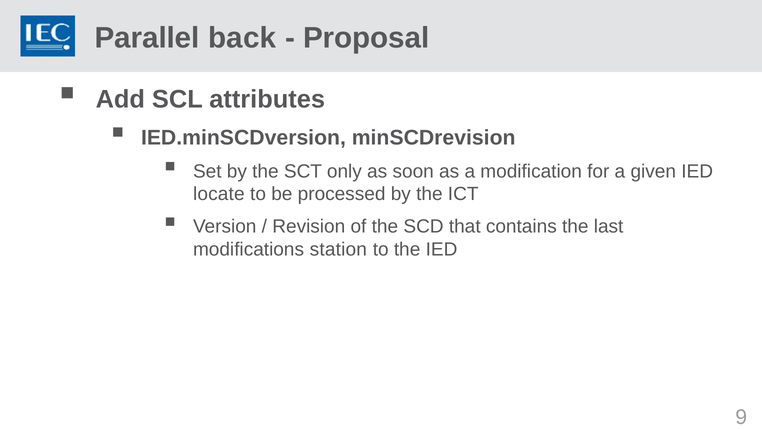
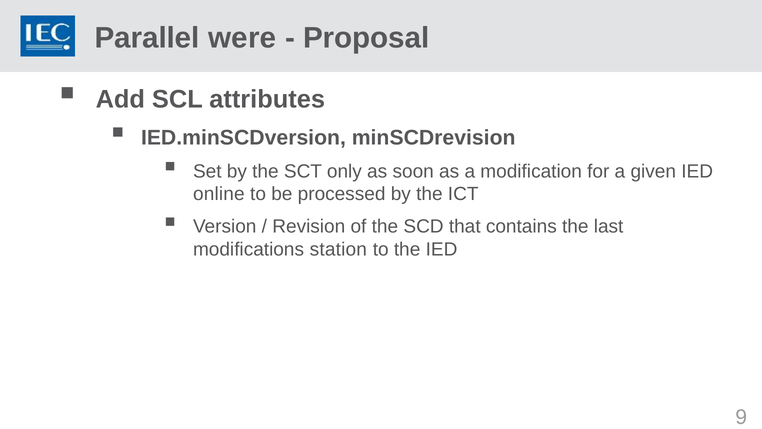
back: back -> were (242, 38)
locate: locate -> online (219, 194)
